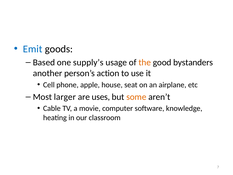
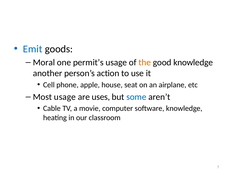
Based: Based -> Moral (44, 62)
supply’s: supply’s -> permit’s (88, 62)
good bystanders: bystanders -> knowledge (193, 62)
Most larger: larger -> usage (65, 97)
some colour: orange -> blue (136, 97)
